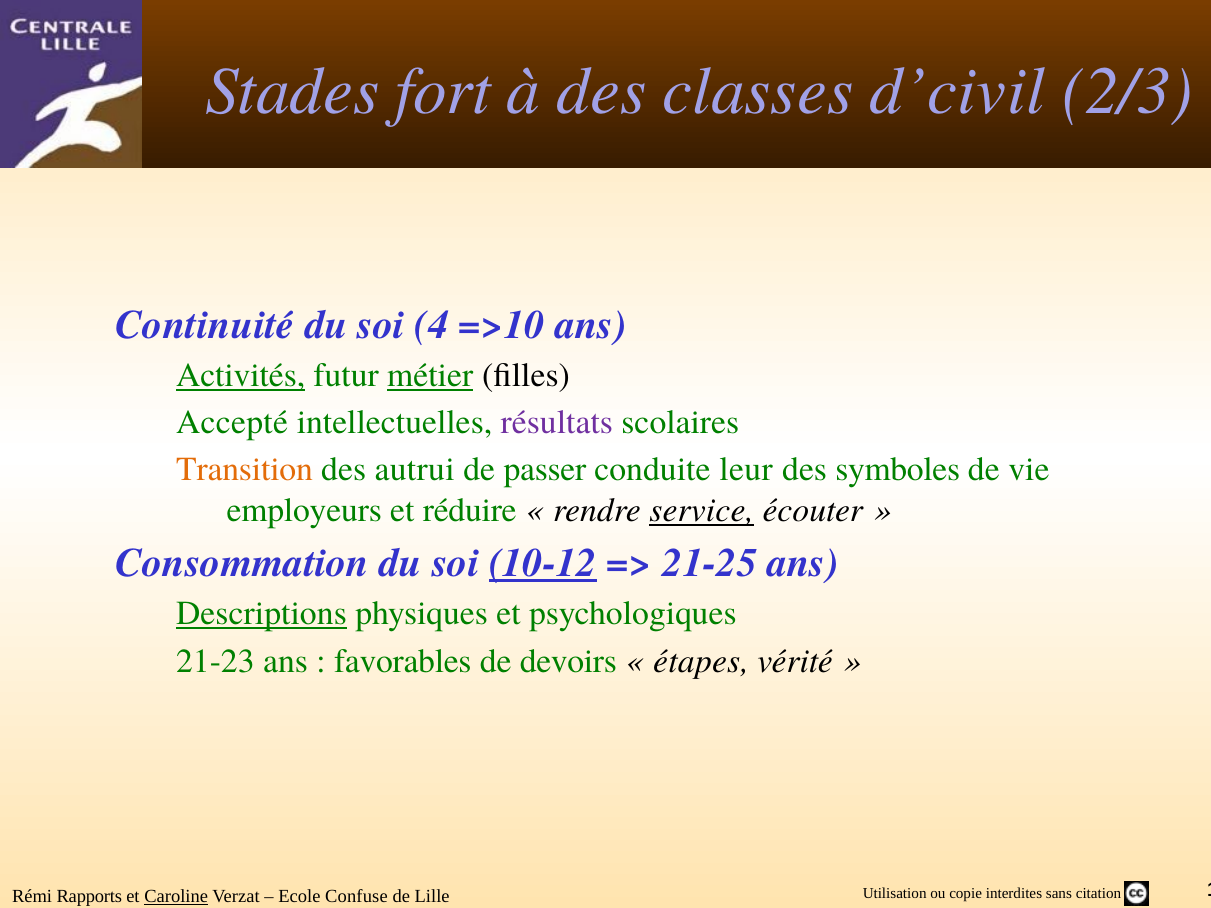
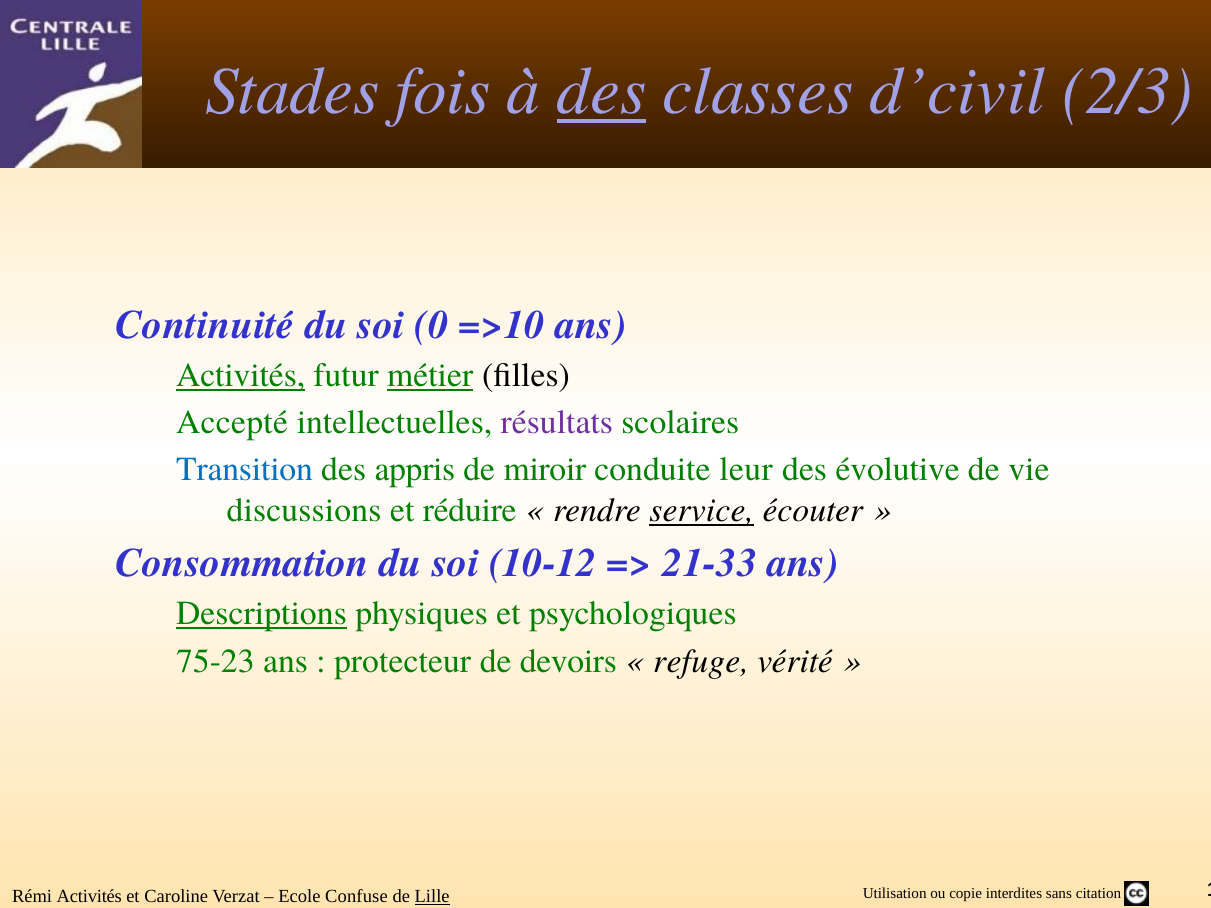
fort: fort -> fois (443, 92)
des underline: none -> present (601, 92)
4: 4 -> 0 (432, 325)
Transition colour: orange -> blue (245, 470)
autrui: autrui -> appris (415, 470)
passer: passer -> miroir (545, 470)
symboles: symboles -> évolutive (898, 470)
employeurs: employeurs -> discussions (304, 510)
10-12 underline: present -> none (543, 563)
21-25: 21-25 -> 21-33 (710, 563)
21-23: 21-23 -> 75-23 (215, 661)
favorables: favorables -> protecteur (403, 661)
étapes: étapes -> refuge (701, 661)
Rémi Rapports: Rapports -> Activités (89, 896)
Caroline underline: present -> none (176, 896)
Lille underline: none -> present (432, 896)
